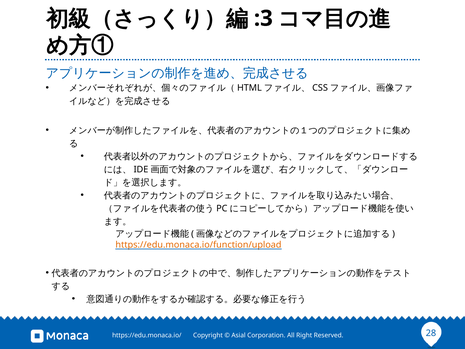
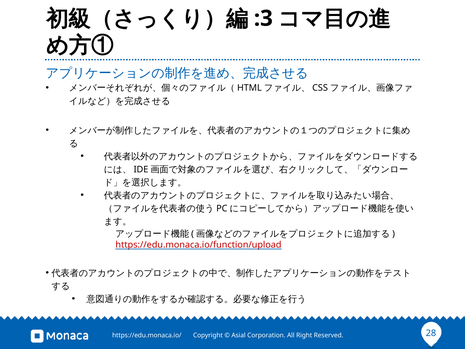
https://edu.monaca.io/function/upload colour: orange -> red (198, 245)
